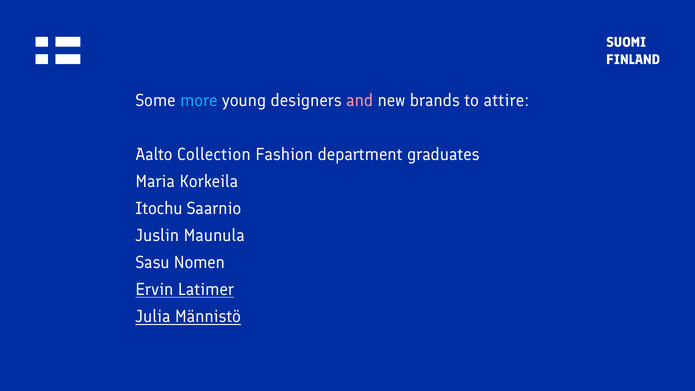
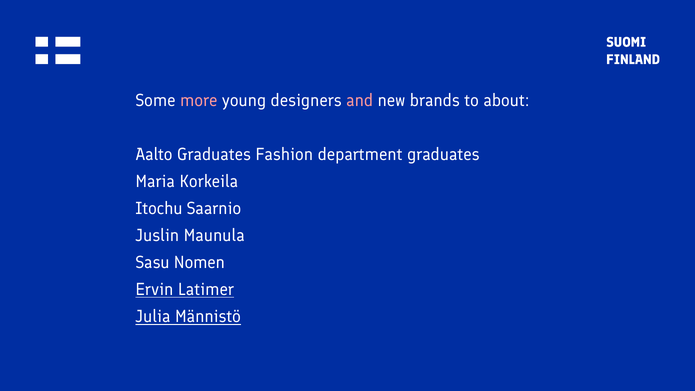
more colour: light blue -> pink (199, 101)
attire: attire -> about (506, 101)
Aalto Collection: Collection -> Graduates (214, 155)
